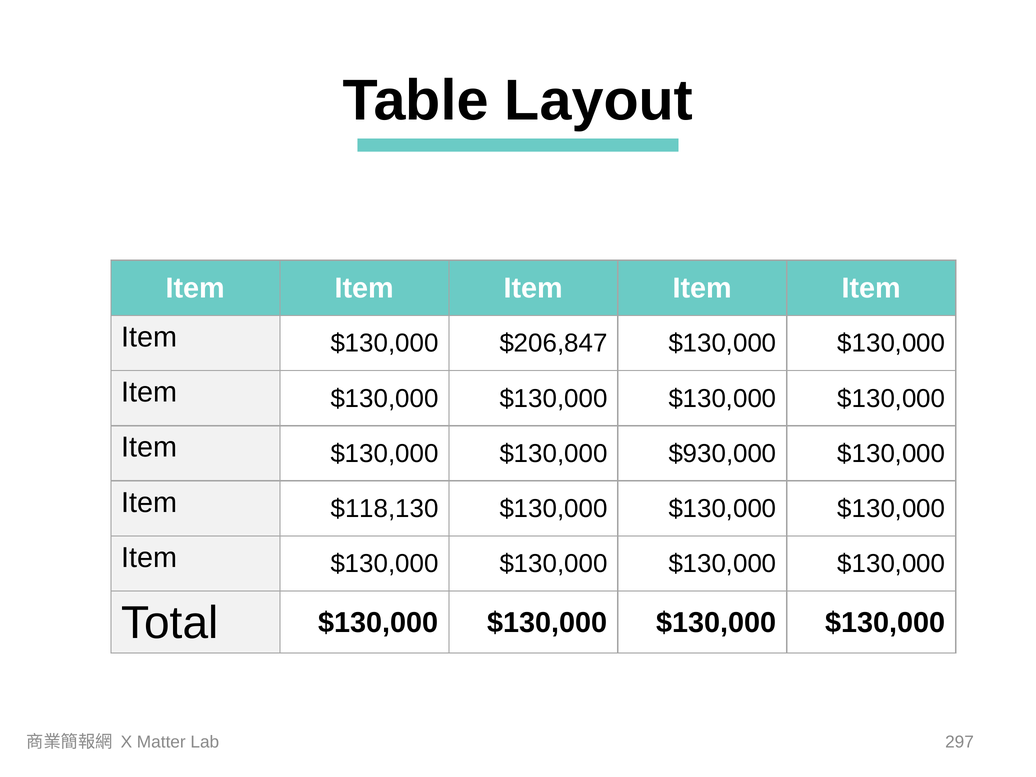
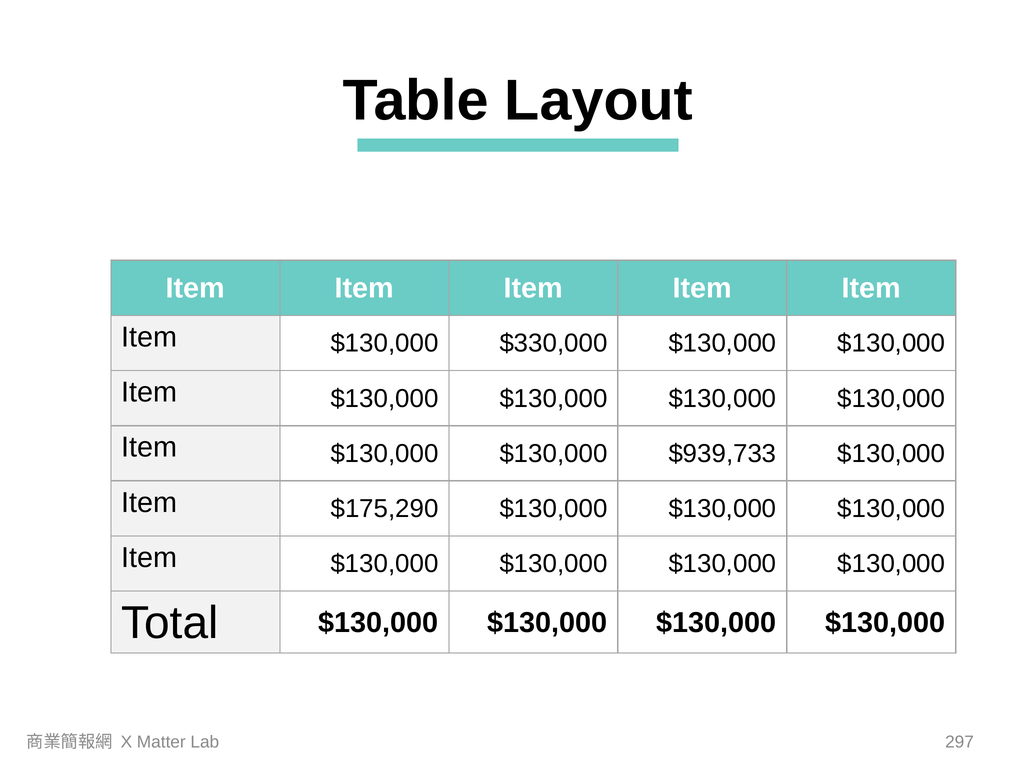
$206,847: $206,847 -> $330,000 (554, 343)
$930,000: $930,000 -> $939,733 (722, 454)
$118,130: $118,130 -> $175,290 (385, 509)
